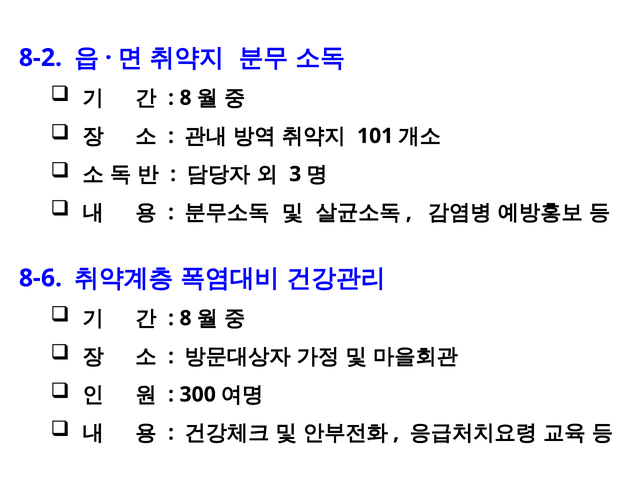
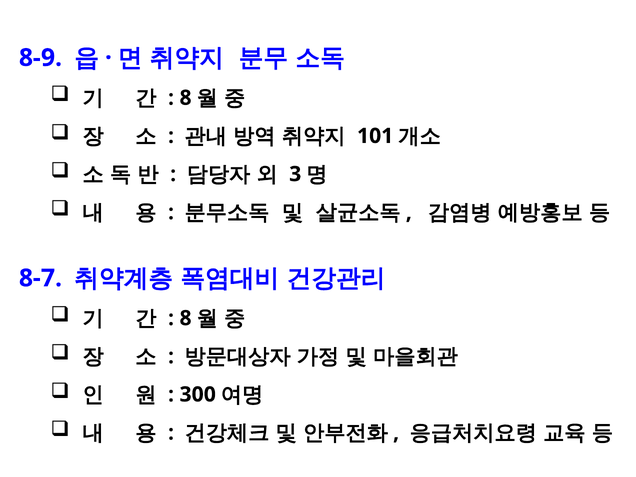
8-2: 8-2 -> 8-9 (40, 58)
8-6: 8-6 -> 8-7 (40, 278)
